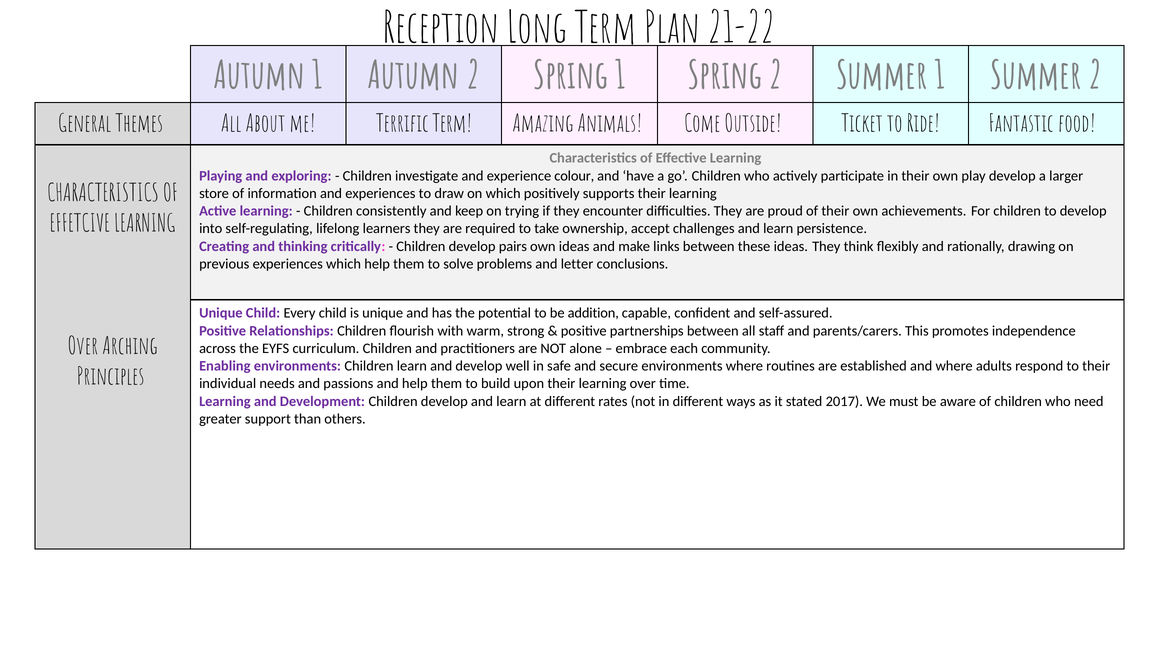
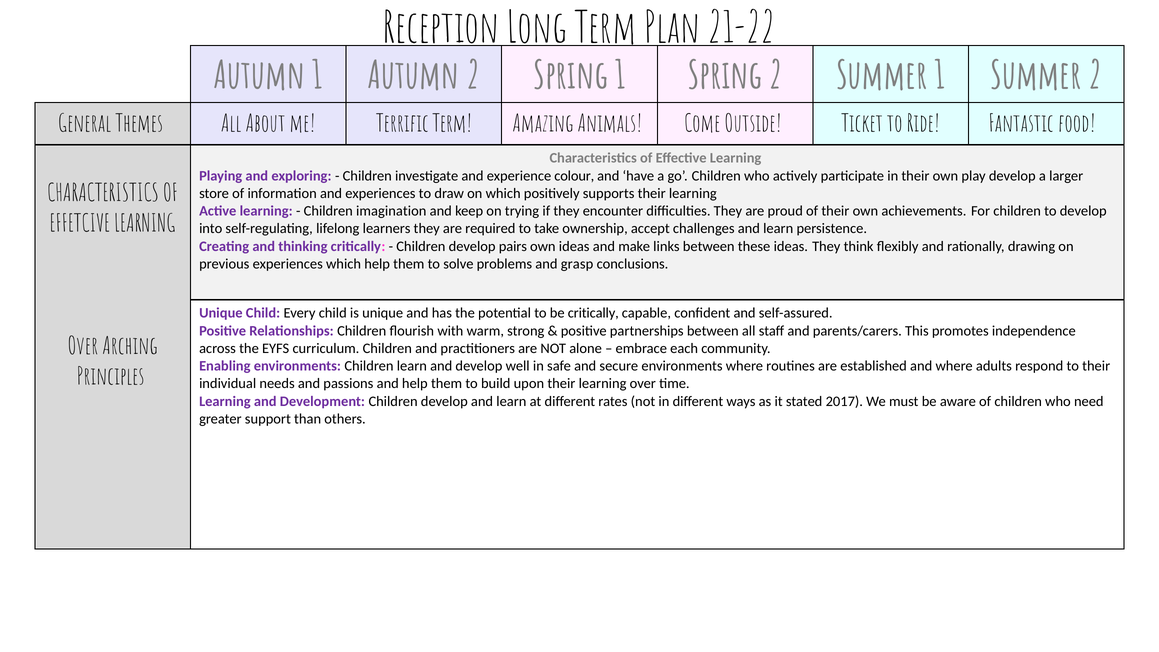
consistently: consistently -> imagination (391, 211)
letter: letter -> grasp (577, 264)
be addition: addition -> critically (593, 313)
